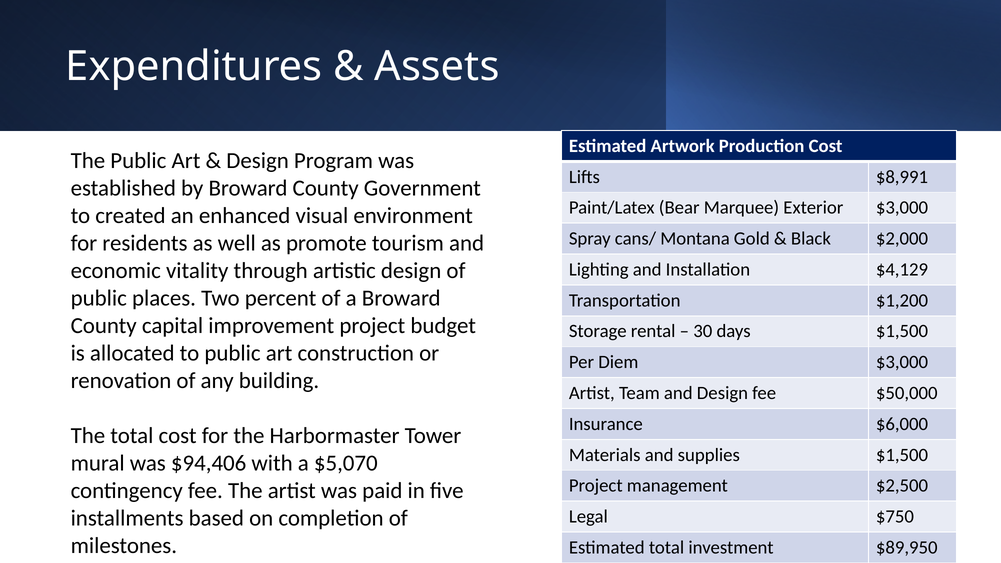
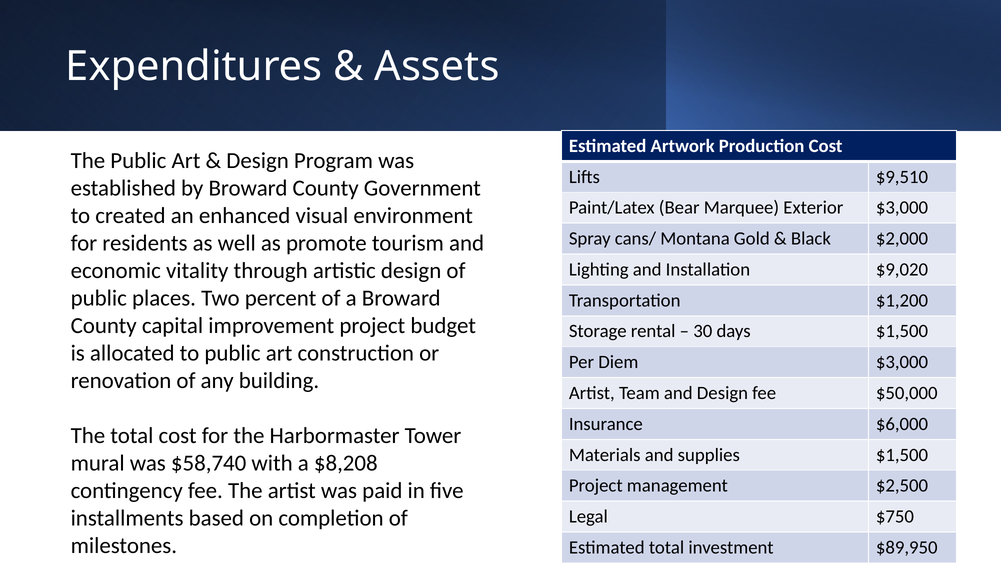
$8,991: $8,991 -> $9,510 (902, 177)
$4,129: $4,129 -> $9,020 (902, 270)
$94,406: $94,406 -> $58,740 (209, 463)
$5,070: $5,070 -> $8,208 (346, 463)
